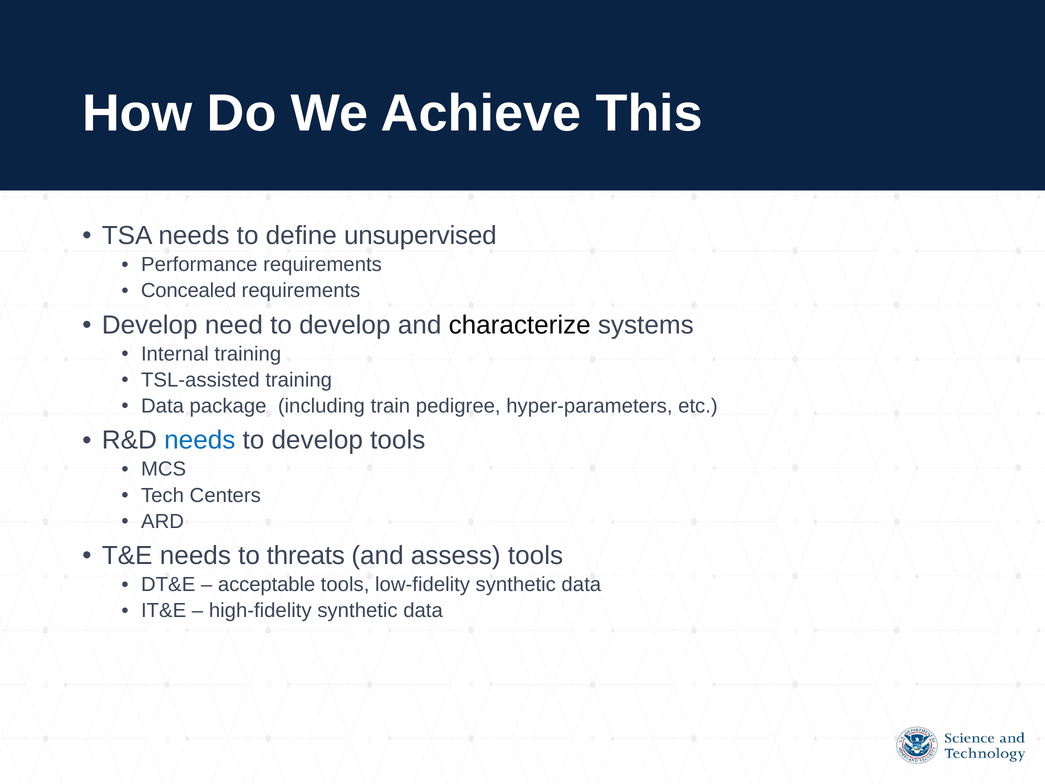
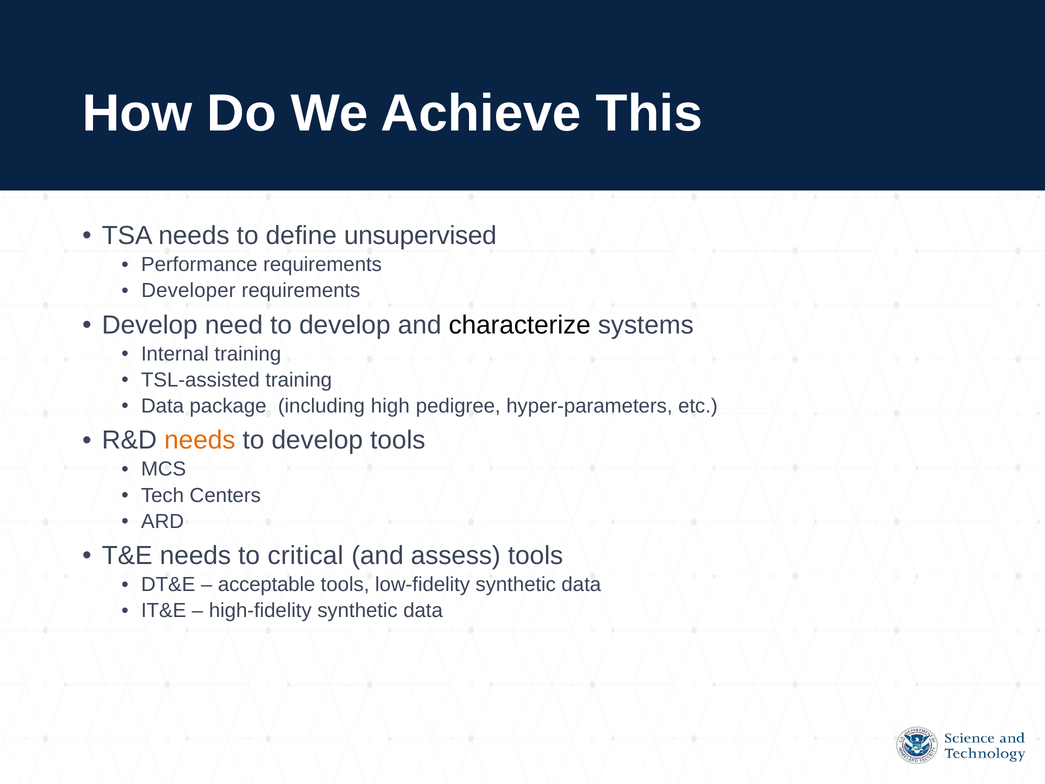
Concealed: Concealed -> Developer (188, 291)
train: train -> high (390, 406)
needs colour: blue -> orange (200, 440)
threats: threats -> critical (306, 555)
